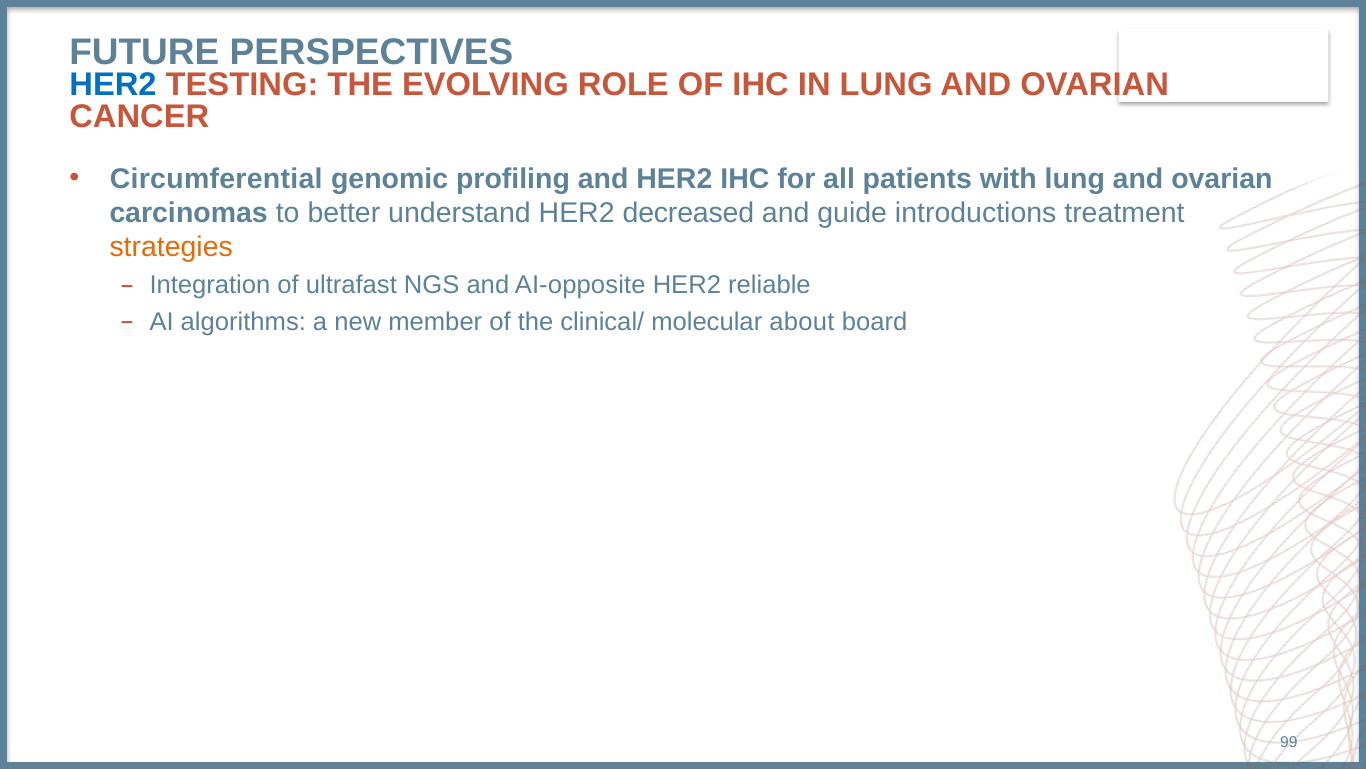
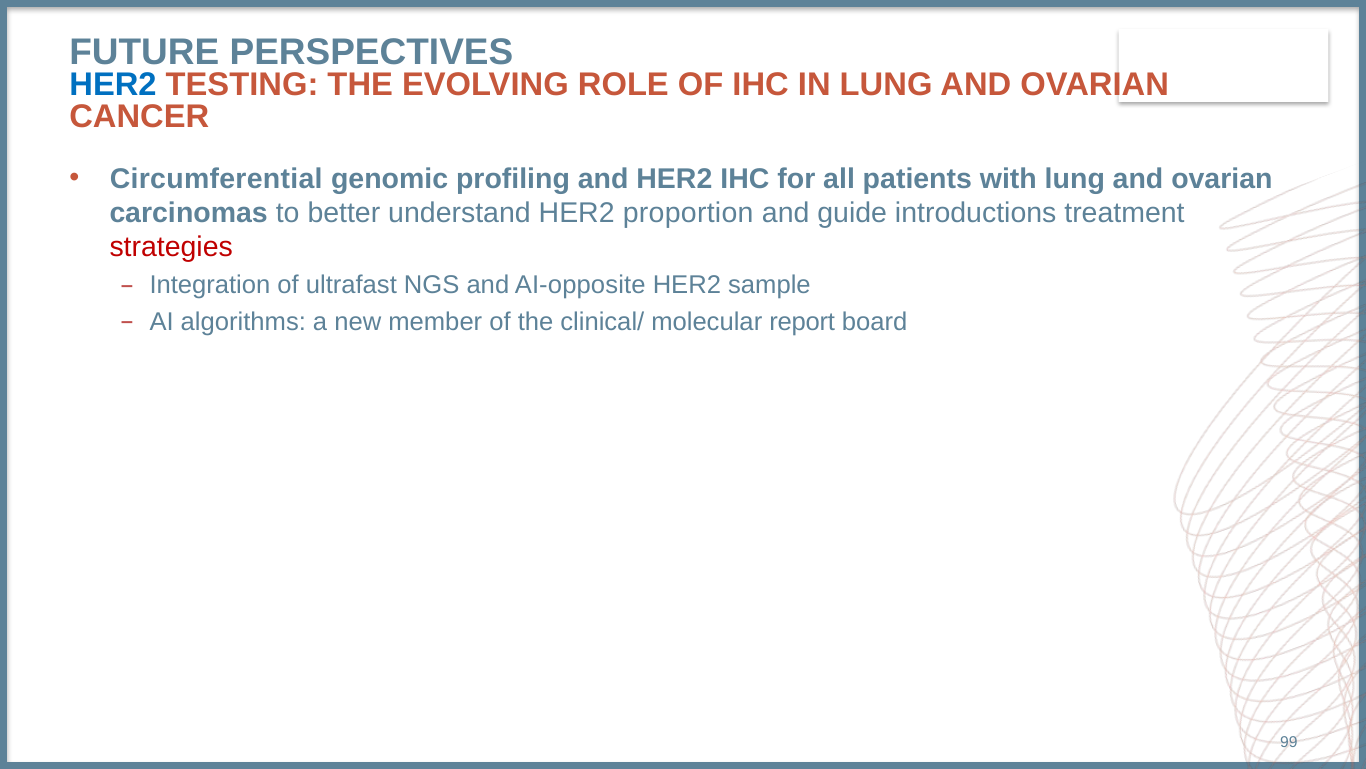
decreased: decreased -> proportion (688, 213)
strategies colour: orange -> red (171, 247)
reliable: reliable -> sample (769, 285)
about: about -> report (802, 321)
